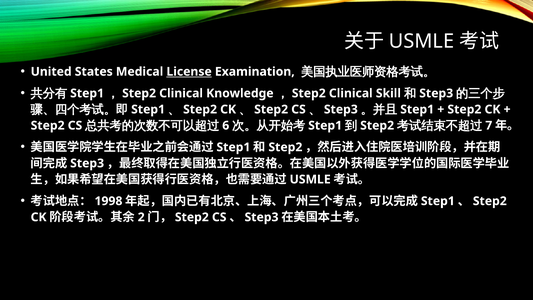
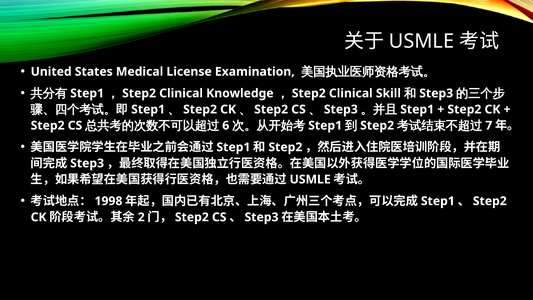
License underline: present -> none (189, 72)
